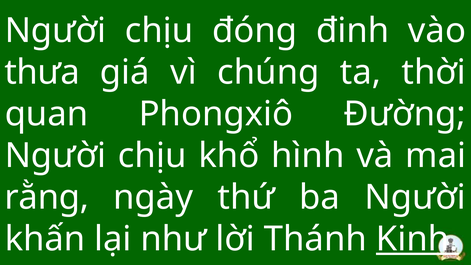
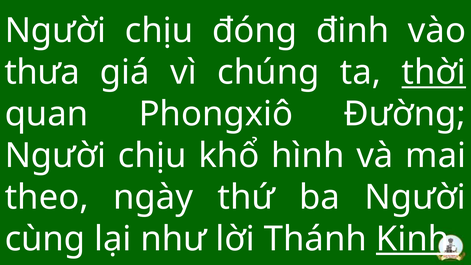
thời underline: none -> present (434, 72)
rằng: rằng -> theo (47, 197)
khấn: khấn -> cùng (45, 239)
